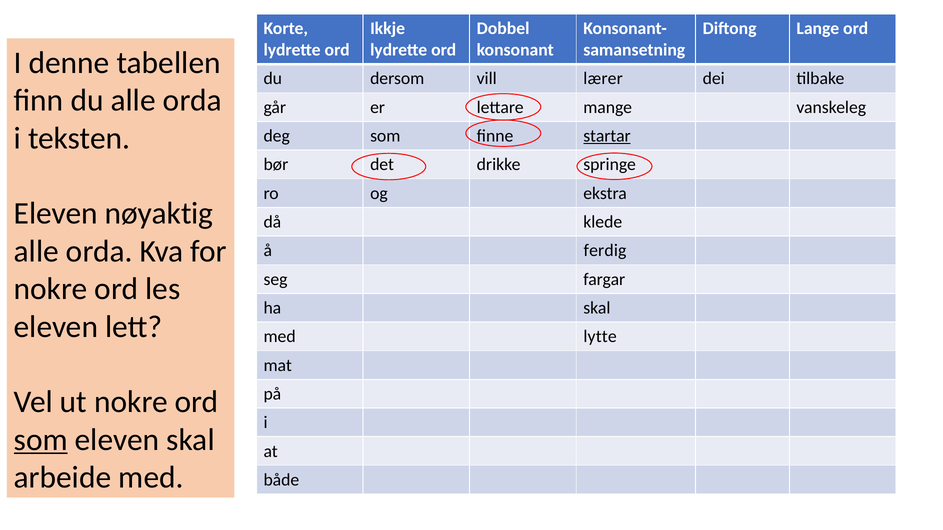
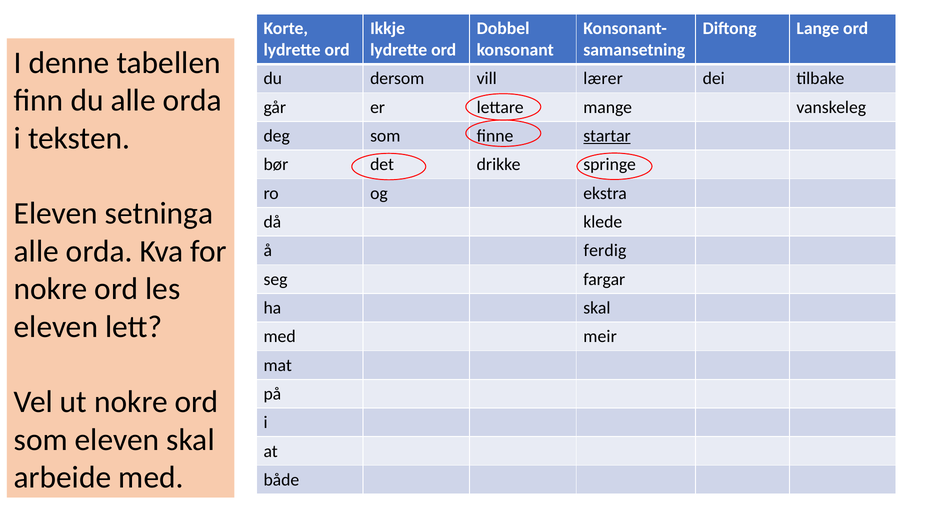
nøyaktig: nøyaktig -> setninga (159, 214)
lytte: lytte -> meir (600, 337)
som underline: present -> none (41, 440)
